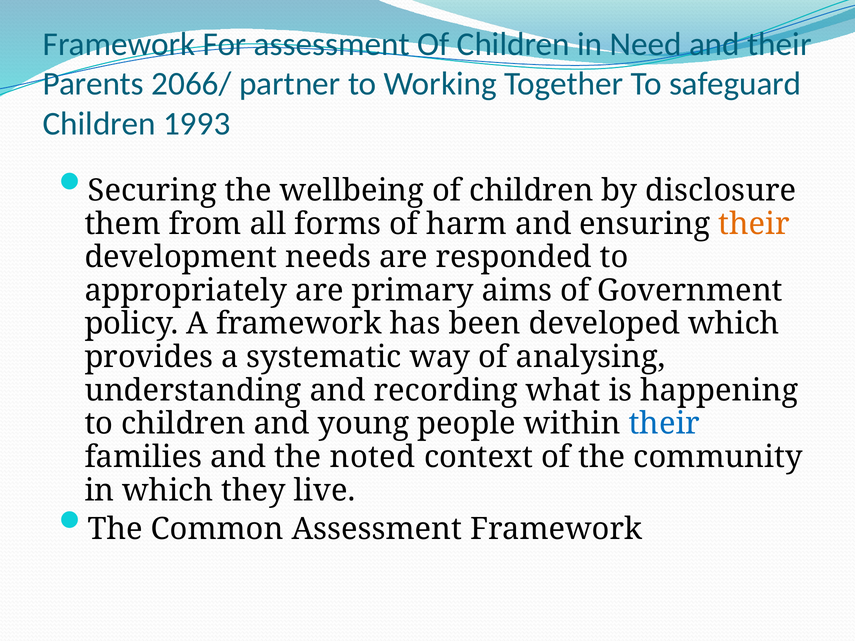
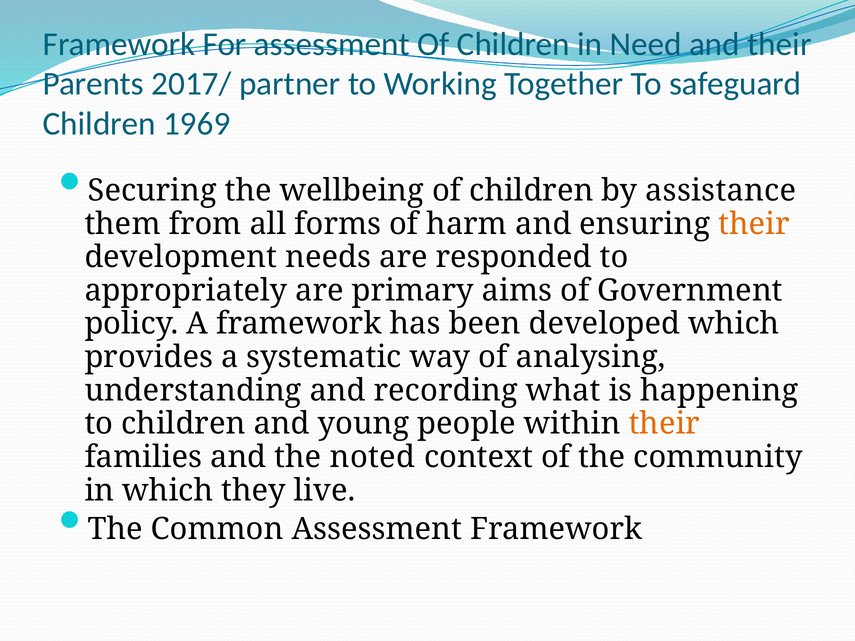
2066/: 2066/ -> 2017/ (192, 84)
1993: 1993 -> 1969 (197, 124)
disclosure: disclosure -> assistance (721, 191)
their colour: blue -> orange (664, 424)
